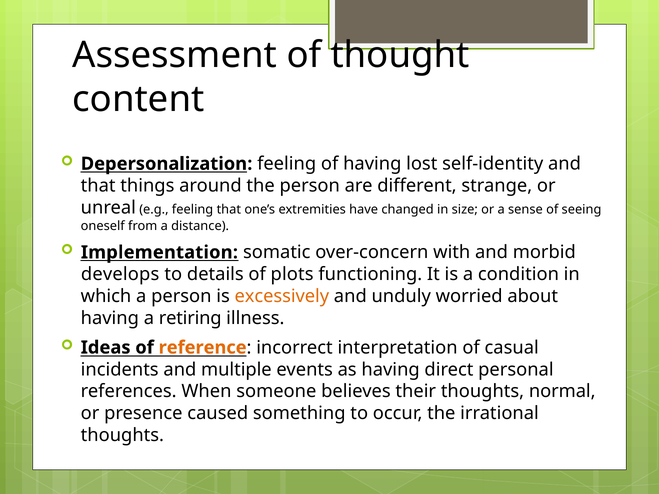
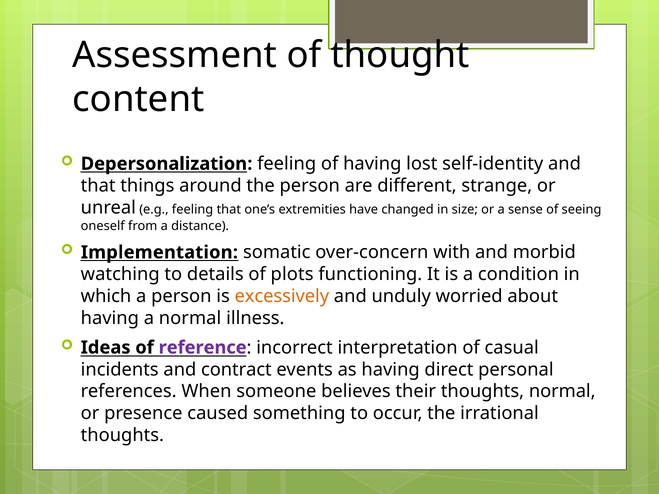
develops: develops -> watching (120, 274)
a retiring: retiring -> normal (190, 318)
reference colour: orange -> purple (203, 348)
multiple: multiple -> contract (236, 370)
